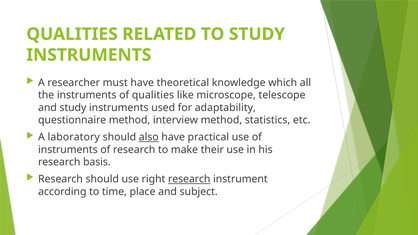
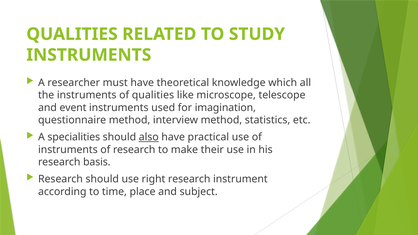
and study: study -> event (73, 108)
adaptability: adaptability -> imagination (225, 108)
laboratory: laboratory -> specialities (74, 137)
research underline: present -> none (189, 179)
